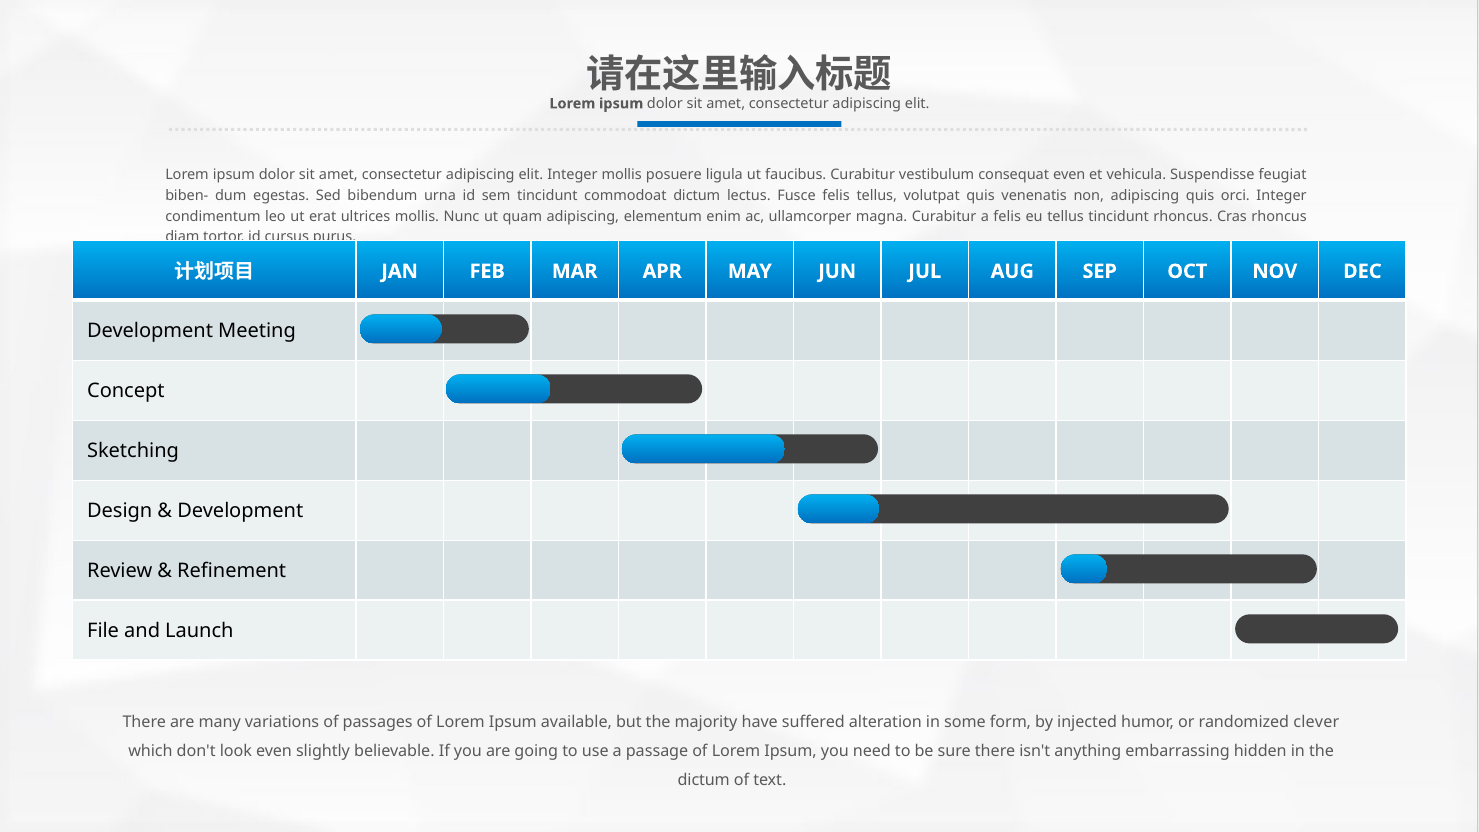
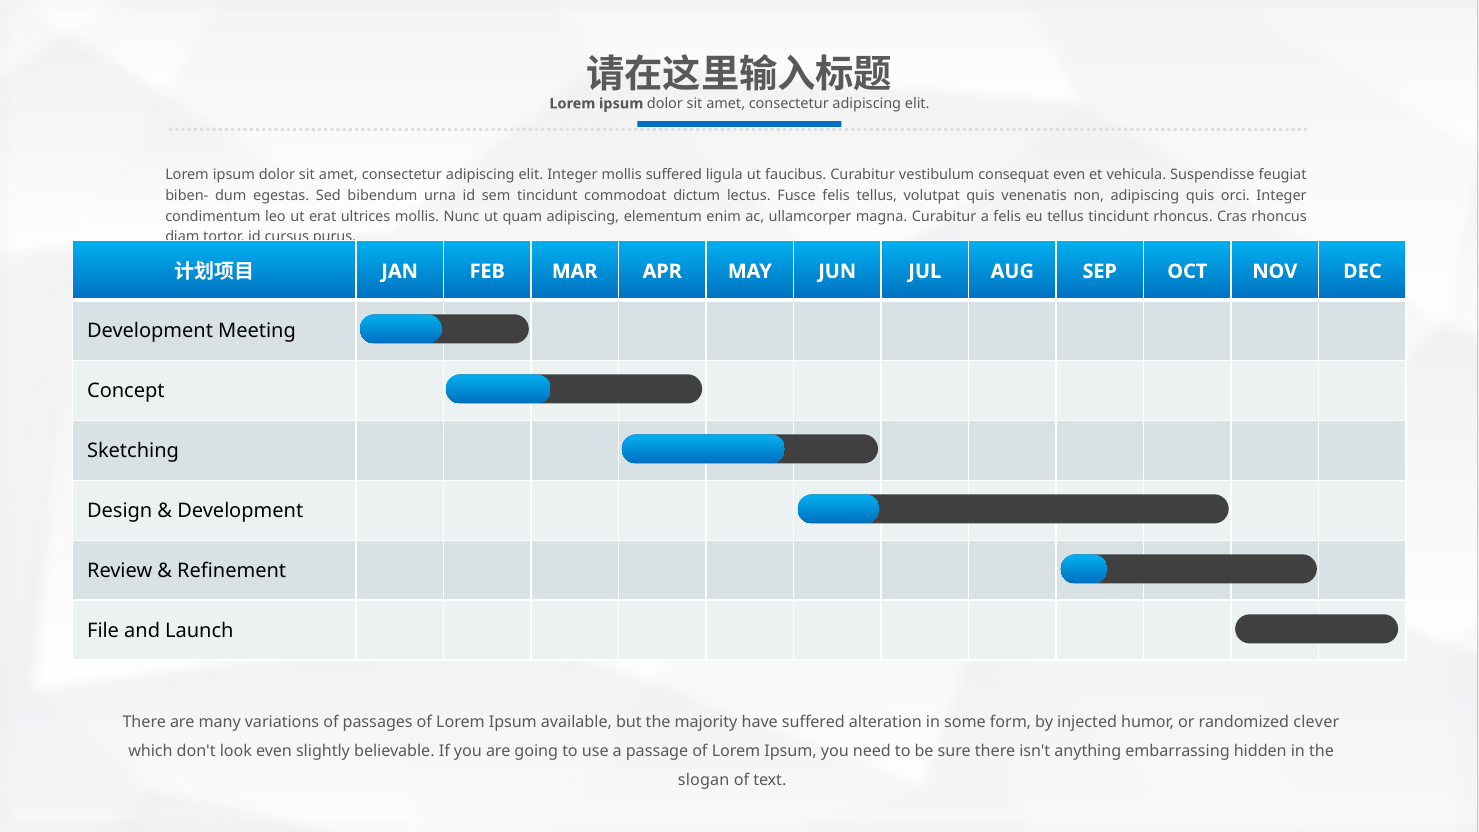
mollis posuere: posuere -> suffered (674, 175)
dictum: dictum -> slogan (704, 781)
